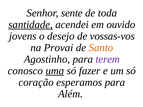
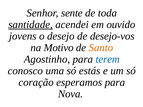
vossas-vos: vossas-vos -> desejo-vos (112, 36)
Provai: Provai -> Motivo (59, 48)
terem colour: purple -> blue (108, 59)
uma underline: present -> none (55, 71)
fazer: fazer -> estás (90, 71)
Além: Além -> Nova (71, 94)
